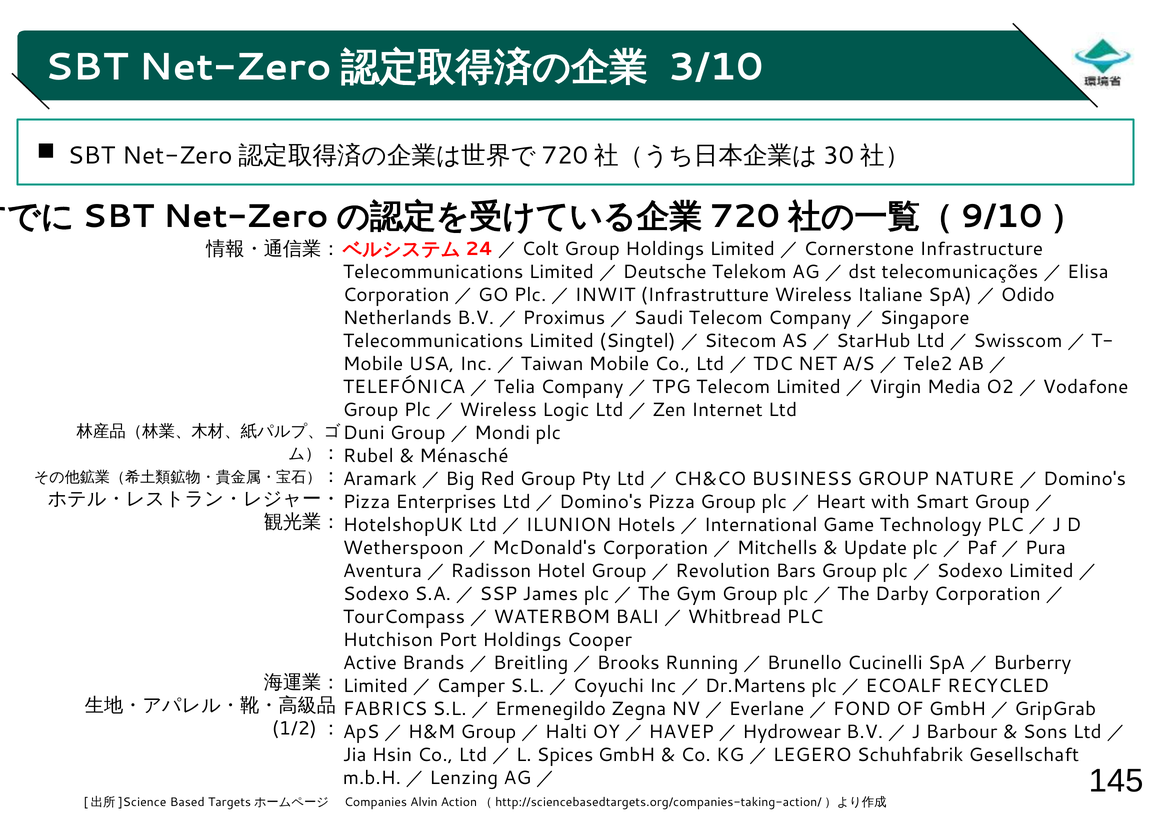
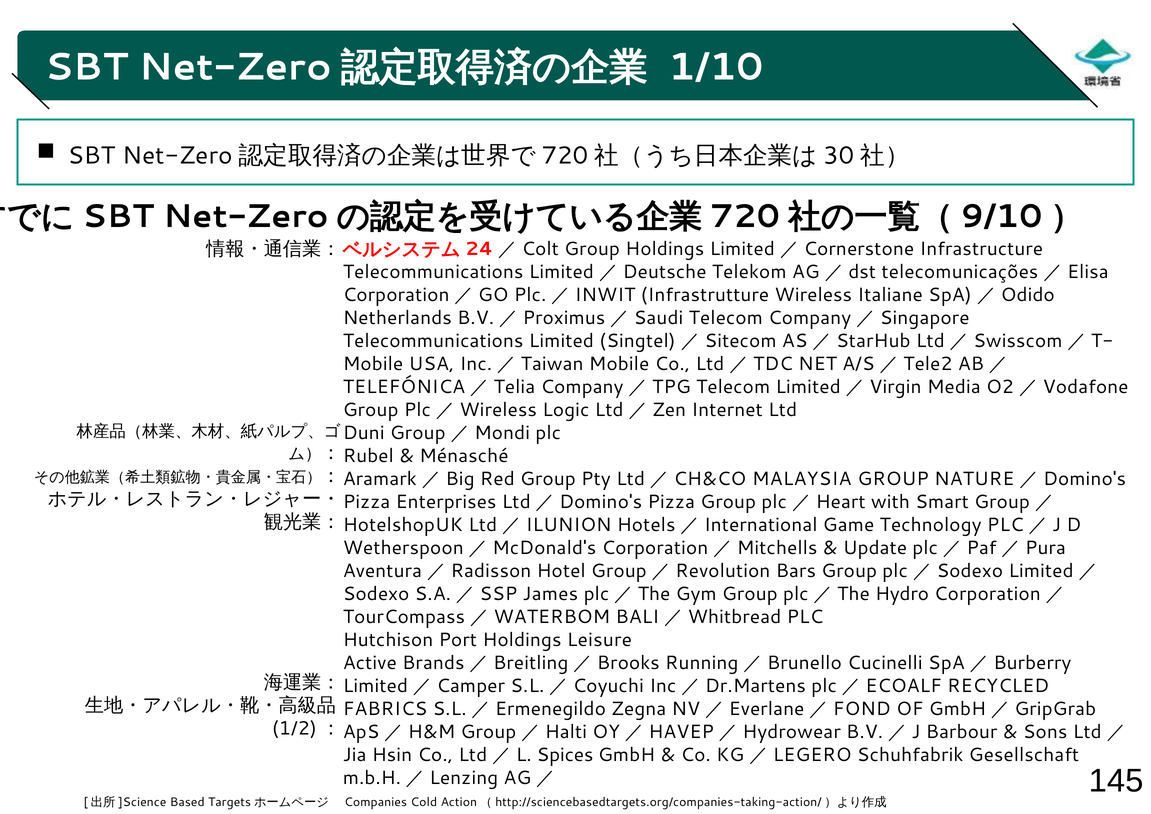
3/10: 3/10 -> 1/10 (716, 67)
BUSINESS: BUSINESS -> MALAYSIA (802, 479)
Darby: Darby -> Hydro (902, 594)
Cooper: Cooper -> Leisure (599, 640)
Alvin: Alvin -> Cold (424, 802)
